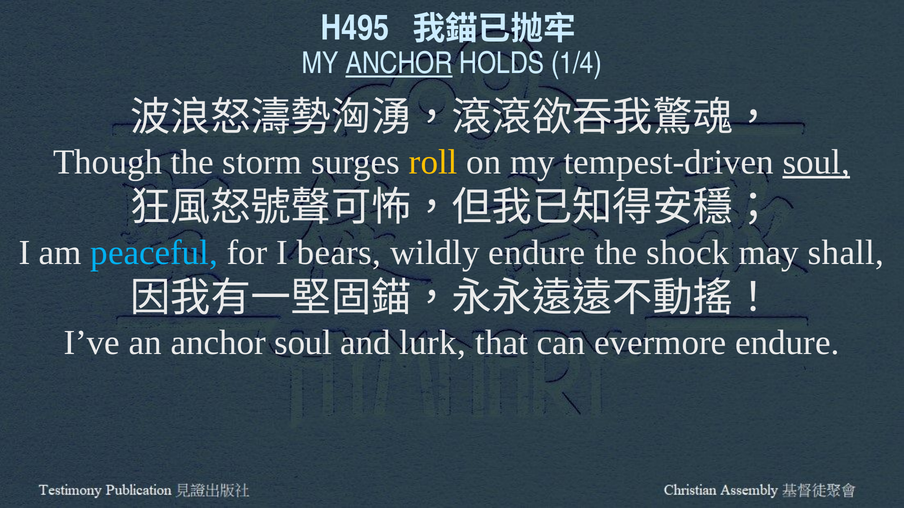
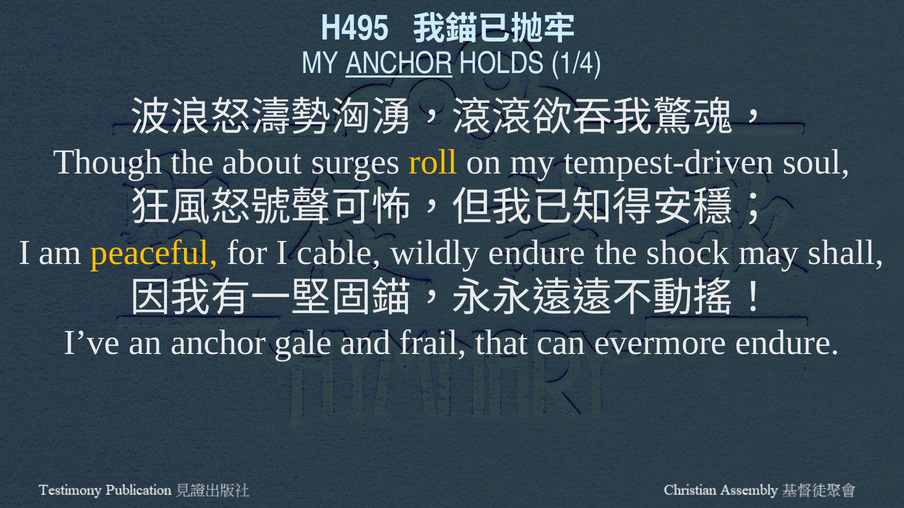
storm: storm -> about (262, 162)
soul underline: present -> none (816, 162)
peaceful colour: light blue -> yellow (154, 253)
bears: bears -> cable (339, 253)
anchor soul: soul -> gale (303, 343)
lurk: lurk -> frail (433, 343)
